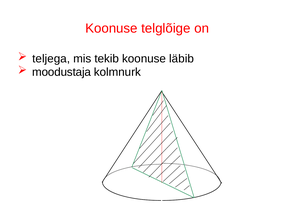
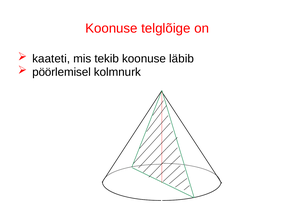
teljega: teljega -> kaateti (51, 59)
moodustaja: moodustaja -> pöörlemisel (62, 72)
